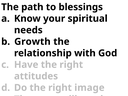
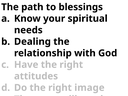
Growth: Growth -> Dealing (32, 42)
